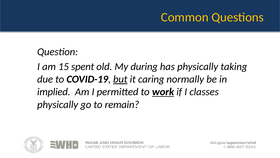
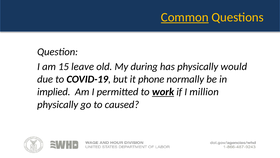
Common underline: none -> present (185, 17)
spent: spent -> leave (83, 66)
taking: taking -> would (234, 66)
but underline: present -> none (120, 79)
caring: caring -> phone (151, 79)
classes: classes -> million (204, 92)
remain: remain -> caused (122, 104)
